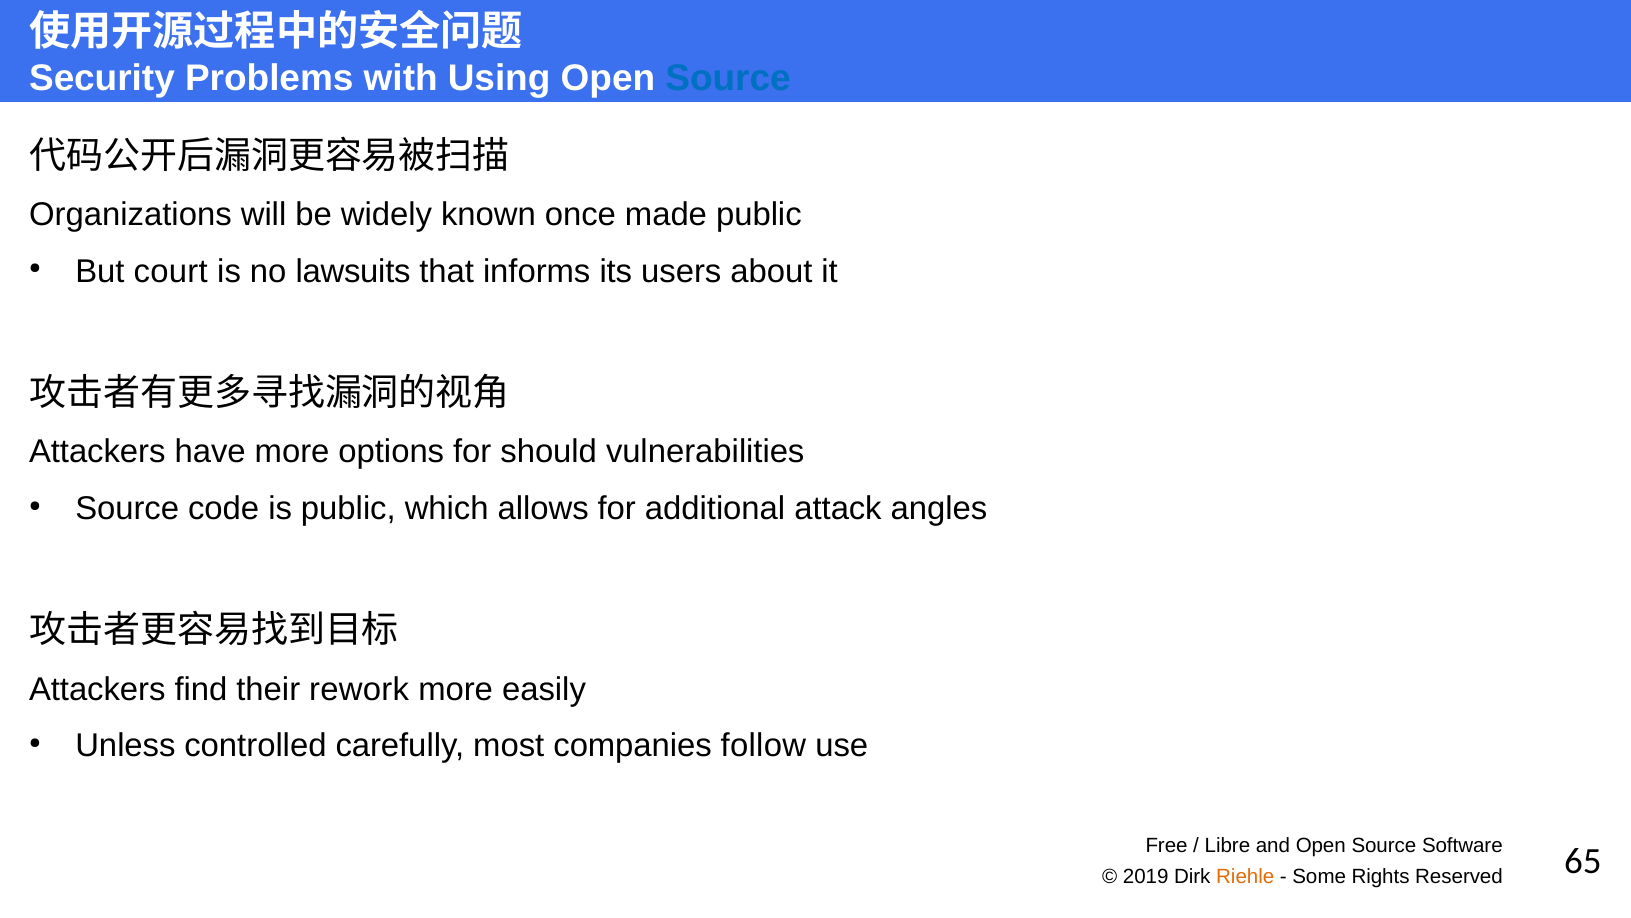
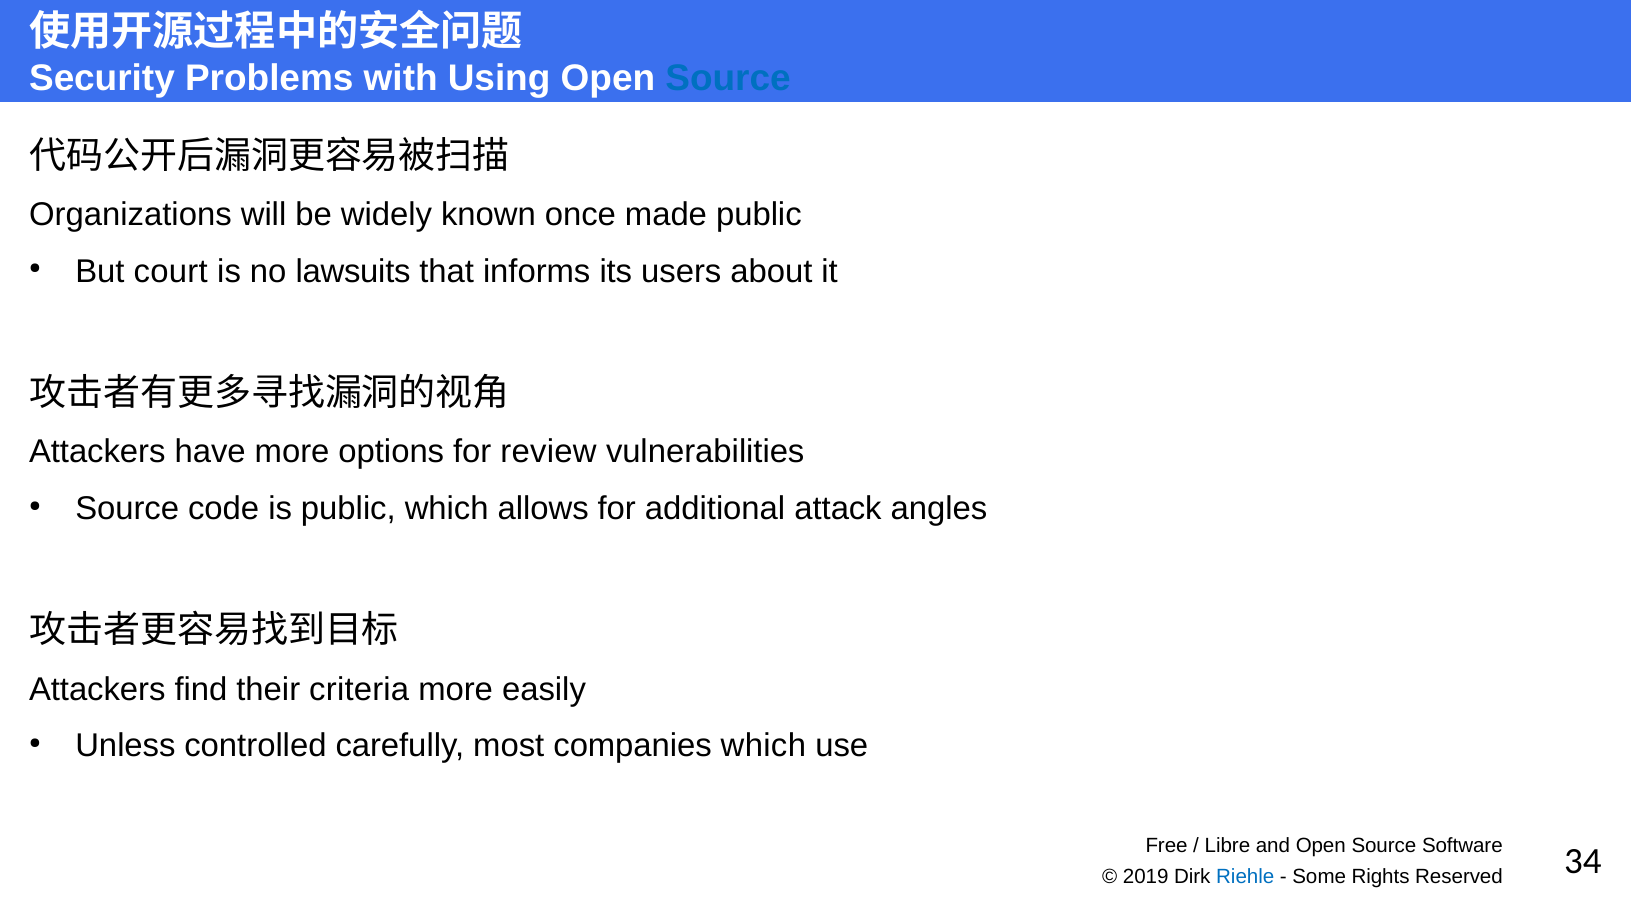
should: should -> review (549, 452)
rework: rework -> criteria (359, 689)
companies follow: follow -> which (763, 746)
Riehle colour: orange -> blue (1245, 876)
65: 65 -> 34 (1583, 861)
